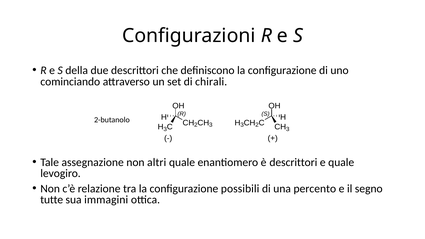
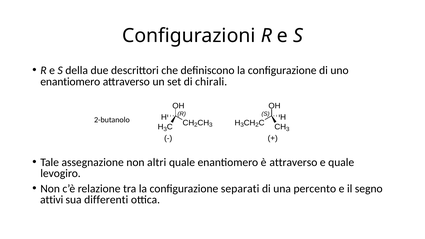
cominciando: cominciando -> enantiomero (70, 82)
è descrittori: descrittori -> attraverso (293, 162)
possibili: possibili -> separati (240, 189)
tutte: tutte -> attivi (52, 200)
immagini: immagini -> differenti (106, 200)
